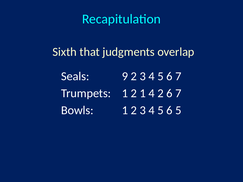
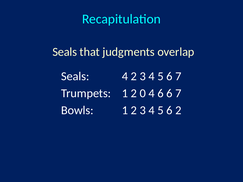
Sixth: Sixth -> Seals (65, 52)
Seals 9: 9 -> 4 (125, 76)
2 1: 1 -> 0 (143, 93)
4 2: 2 -> 6 (161, 93)
6 5: 5 -> 2 (178, 110)
